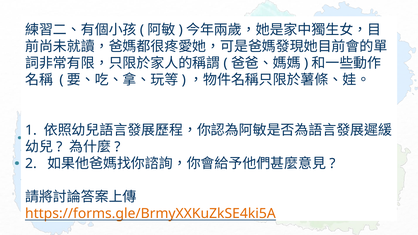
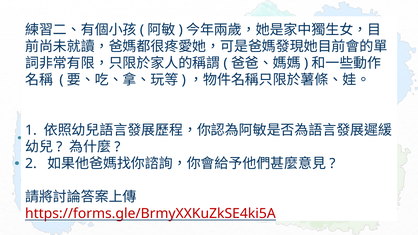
https://forms.gle/BrmyXXKuZkSE4ki5A colour: orange -> red (150, 214)
